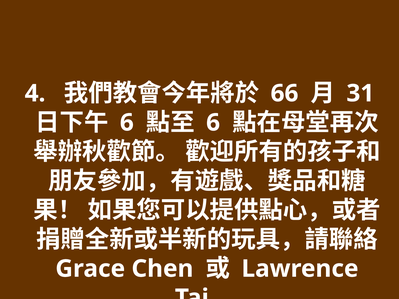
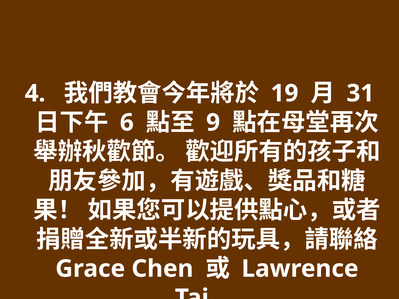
66: 66 -> 19 (284, 93)
6: 6 -> 9 (213, 123)
